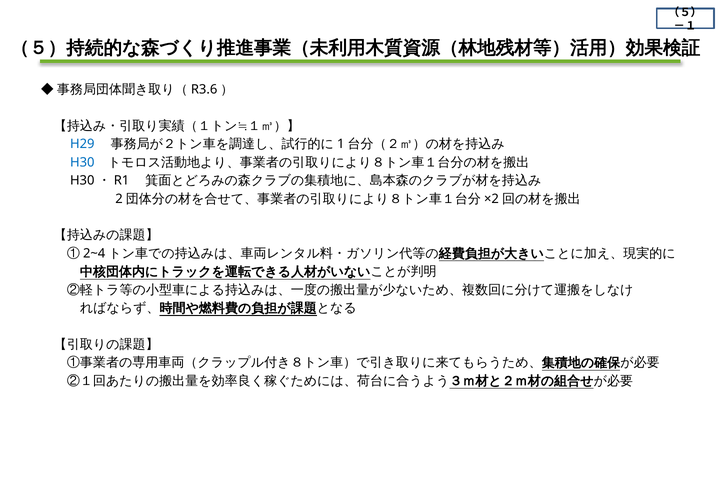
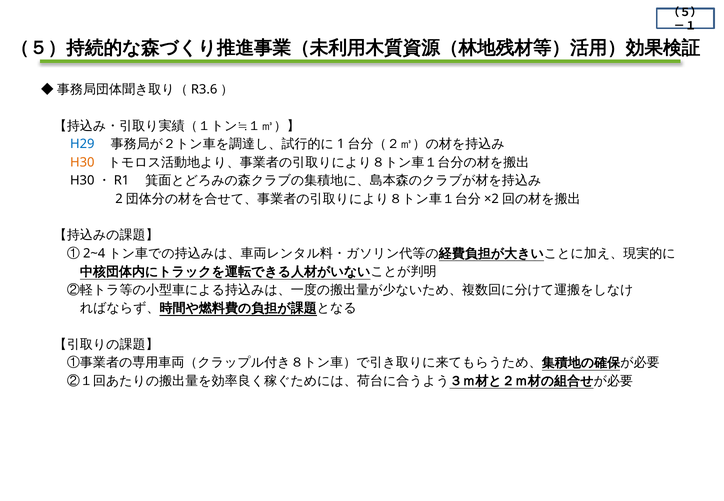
H30 colour: blue -> orange (82, 162)
